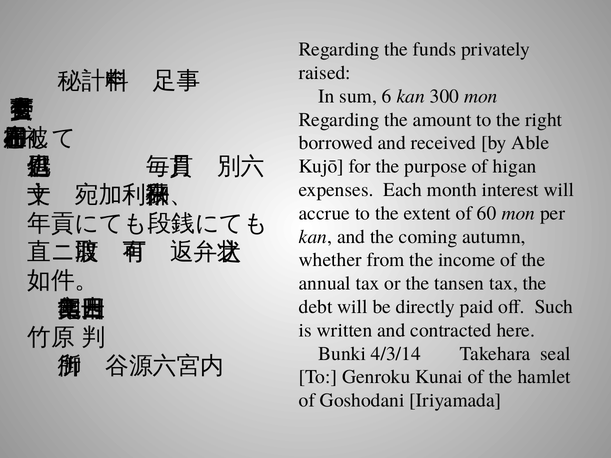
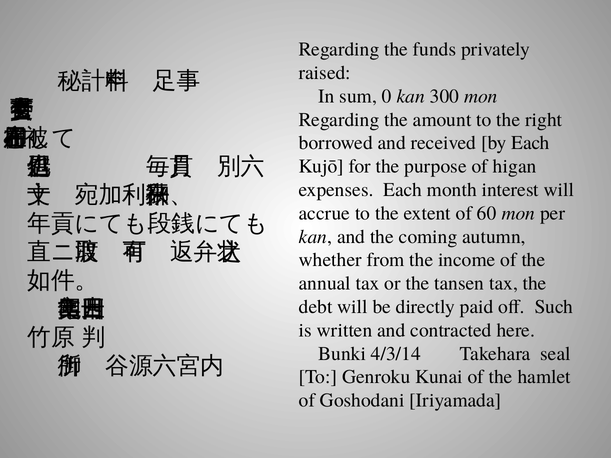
6: 6 -> 0 (387, 96)
by Able: Able -> Each (531, 143)
